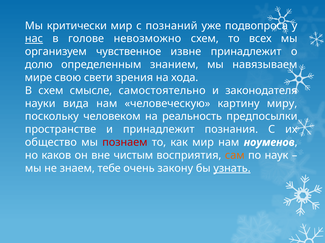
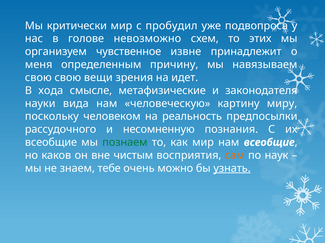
познаний: познаний -> пробудил (172, 26)
нас underline: present -> none (34, 39)
всех: всех -> этих (260, 39)
долю: долю -> меня (39, 65)
знанием: знанием -> причину (174, 65)
мире: мире -> свою (38, 78)
свети: свети -> вещи (98, 78)
хода: хода -> идет (185, 78)
В схем: схем -> хода (51, 91)
самостоятельно: самостоятельно -> метафизические (162, 91)
пространстве: пространстве -> рассудочного (61, 130)
и принадлежит: принадлежит -> несомненную (159, 130)
общество: общество -> всеобщие (51, 143)
познаем colour: red -> green (125, 143)
нам ноуменов: ноуменов -> всеобщие (269, 143)
закону: закону -> можно (175, 169)
